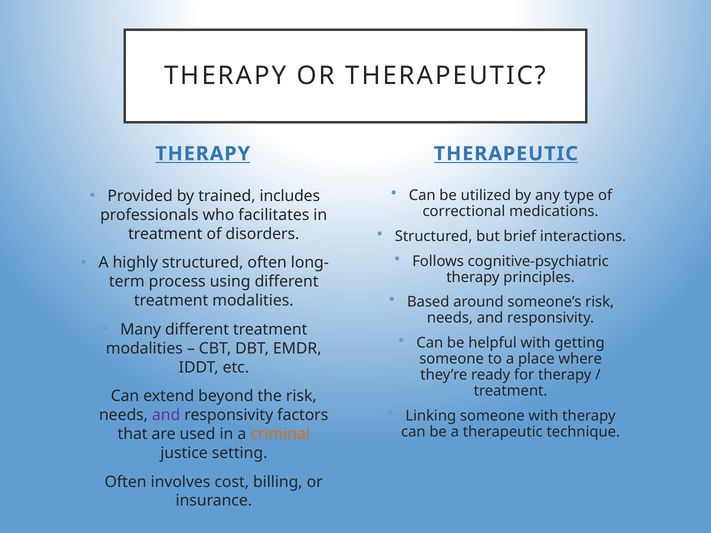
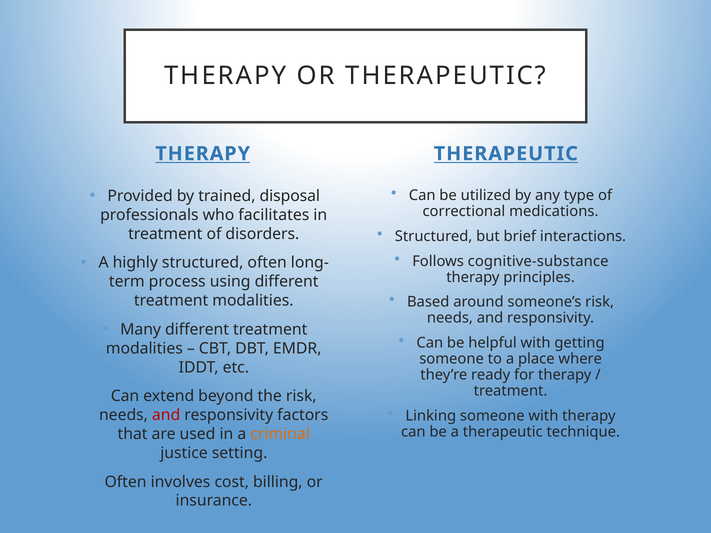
includes: includes -> disposal (290, 196)
cognitive-psychiatric: cognitive-psychiatric -> cognitive-substance (538, 261)
and colour: purple -> red (166, 415)
